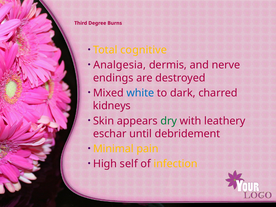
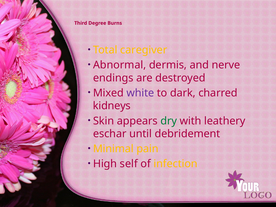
cognitive: cognitive -> caregiver (144, 50)
Analgesia: Analgesia -> Abnormal (120, 65)
white colour: blue -> purple (140, 93)
